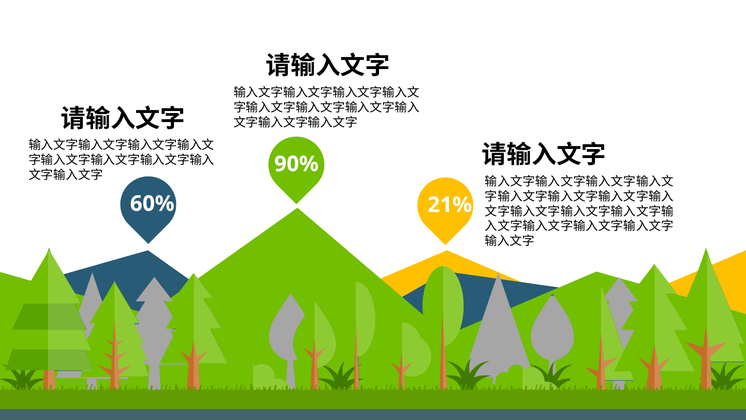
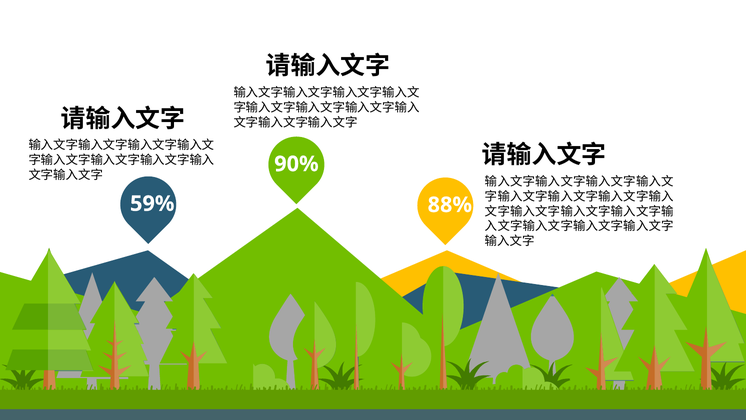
60%: 60% -> 59% (152, 204)
21%: 21% -> 88% (450, 205)
